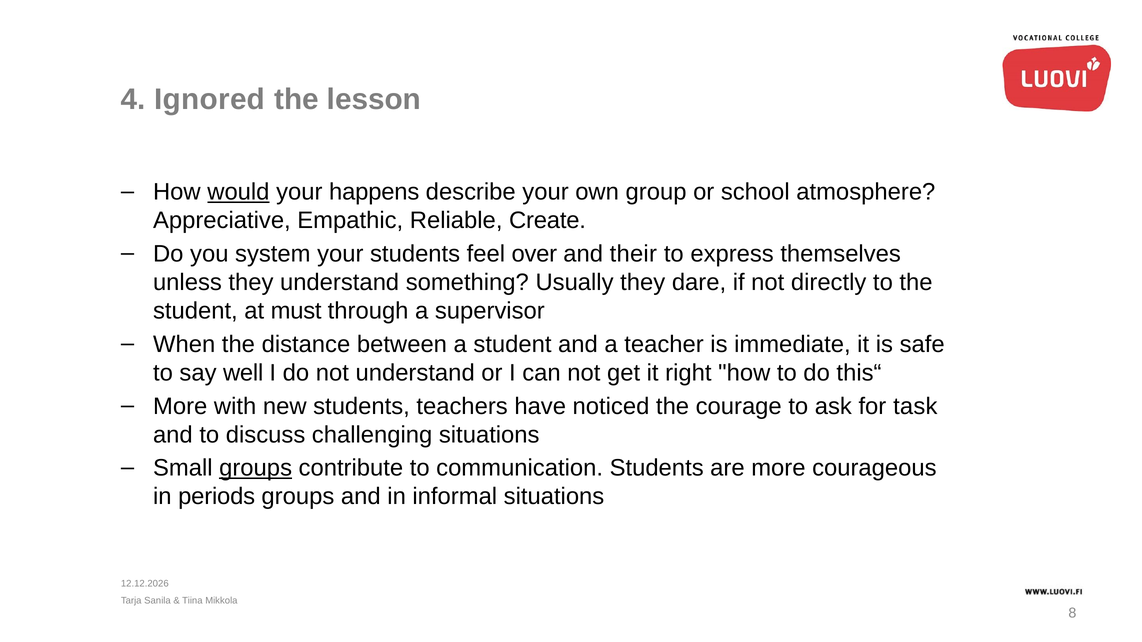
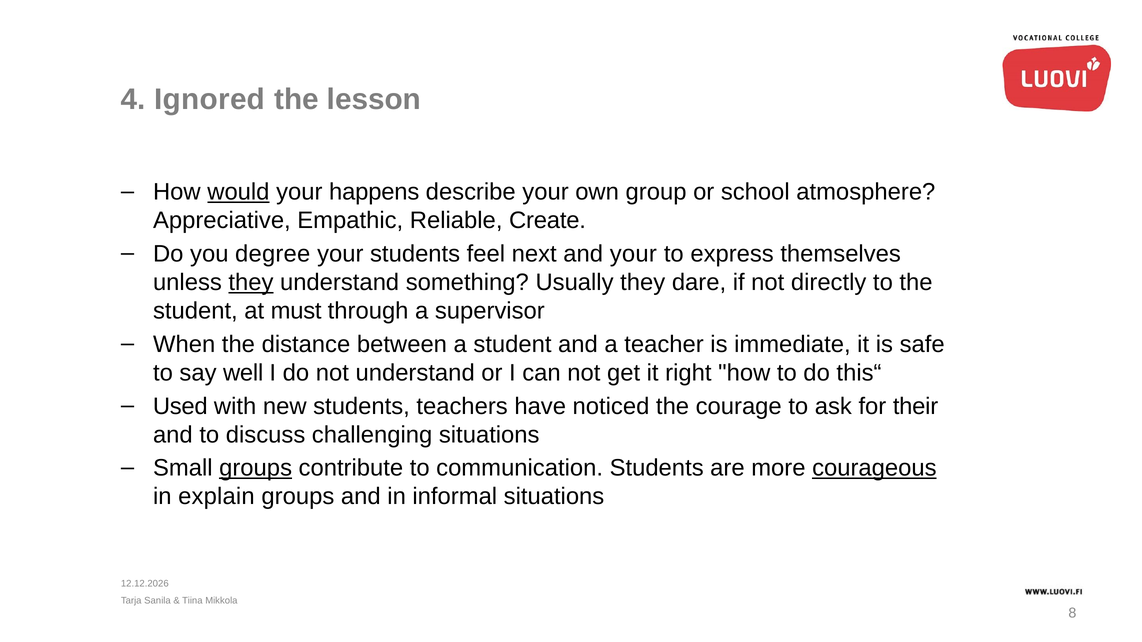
system: system -> degree (273, 254)
over: over -> next (534, 254)
and their: their -> your (633, 254)
they underline: none -> present (251, 283)
More: More -> Used (180, 406)
task: task -> their (916, 406)
courageous underline: none -> present (874, 468)
periods: periods -> explain (216, 497)
